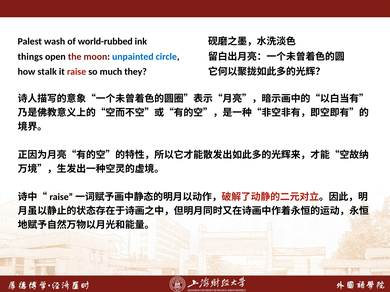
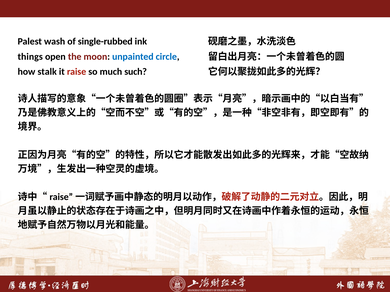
world-rubbed: world-rubbed -> single-rubbed (105, 41)
they: they -> such (136, 72)
